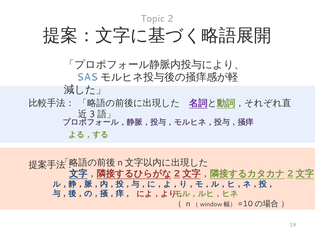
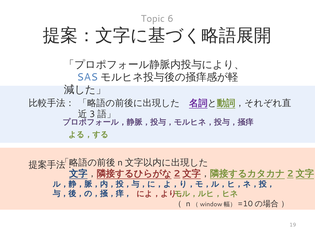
2: 2 -> 6 (170, 19)
